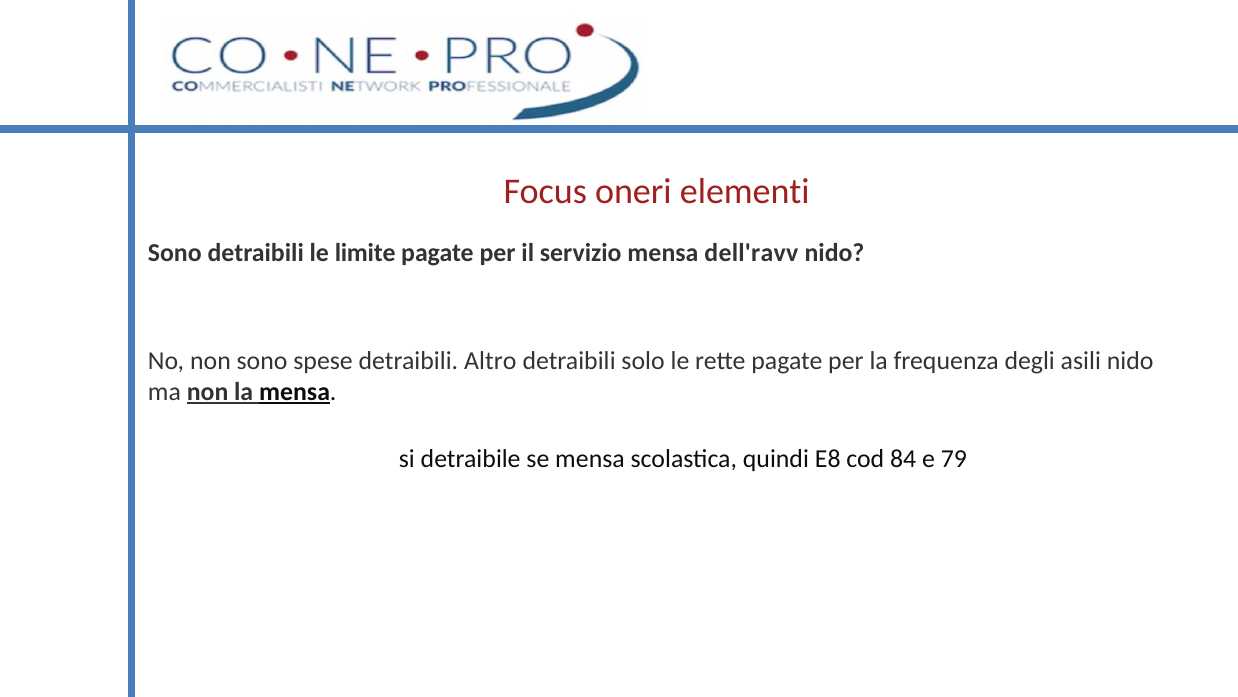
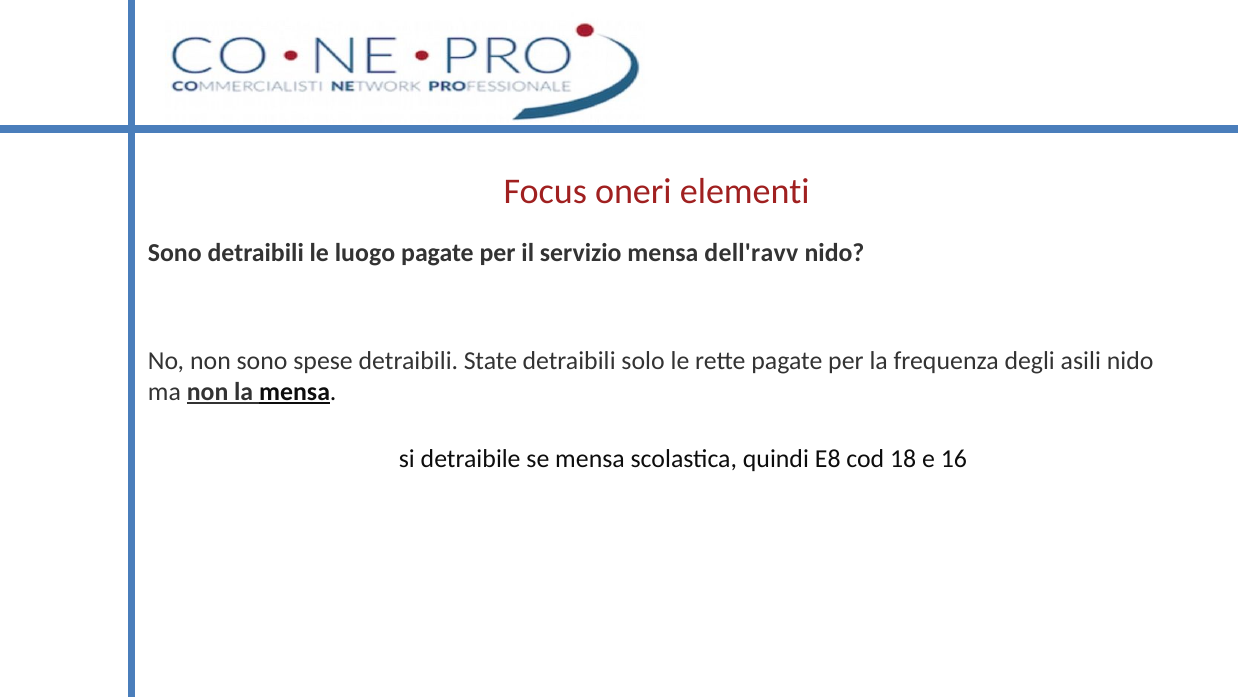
limite: limite -> luogo (365, 252)
Altro: Altro -> State (490, 361)
84: 84 -> 18 (903, 459)
79: 79 -> 16 (954, 459)
